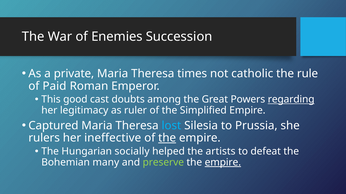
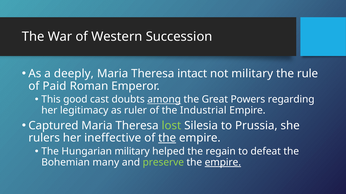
Enemies: Enemies -> Western (117, 37)
private: private -> deeply (74, 74)
times: times -> intact (192, 74)
not catholic: catholic -> military (252, 74)
among underline: none -> present (164, 100)
regarding underline: present -> none (291, 100)
Simplified: Simplified -> Industrial (203, 111)
lost colour: light blue -> light green (171, 126)
Hungarian socially: socially -> military (132, 152)
artists: artists -> regain (221, 152)
